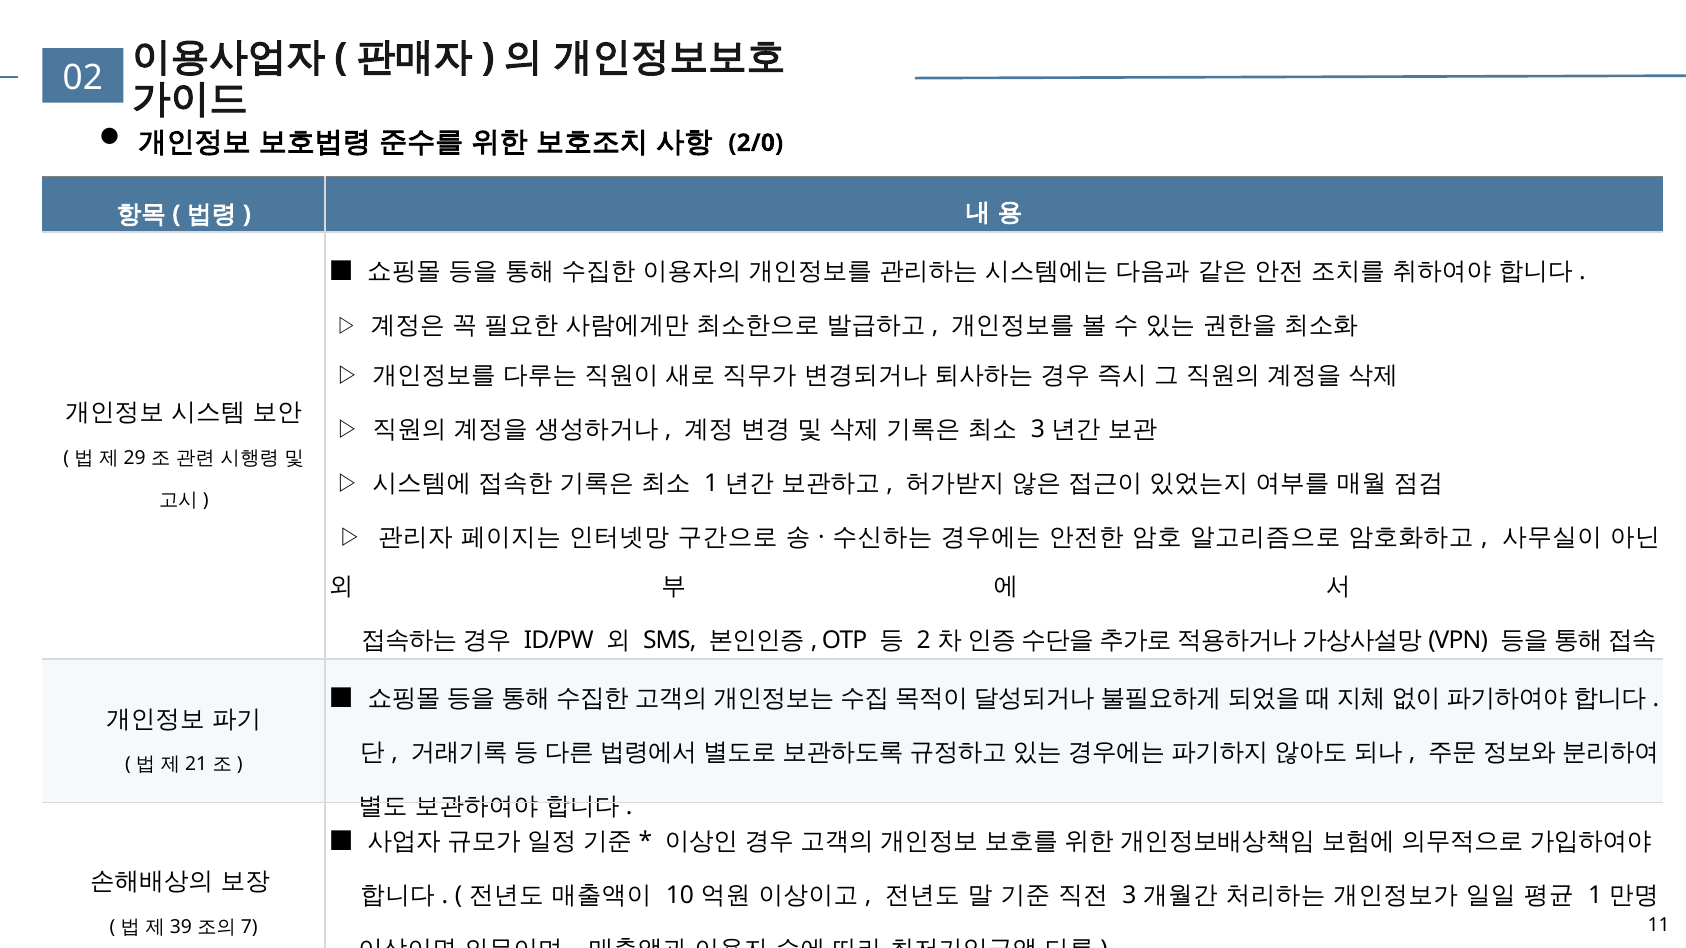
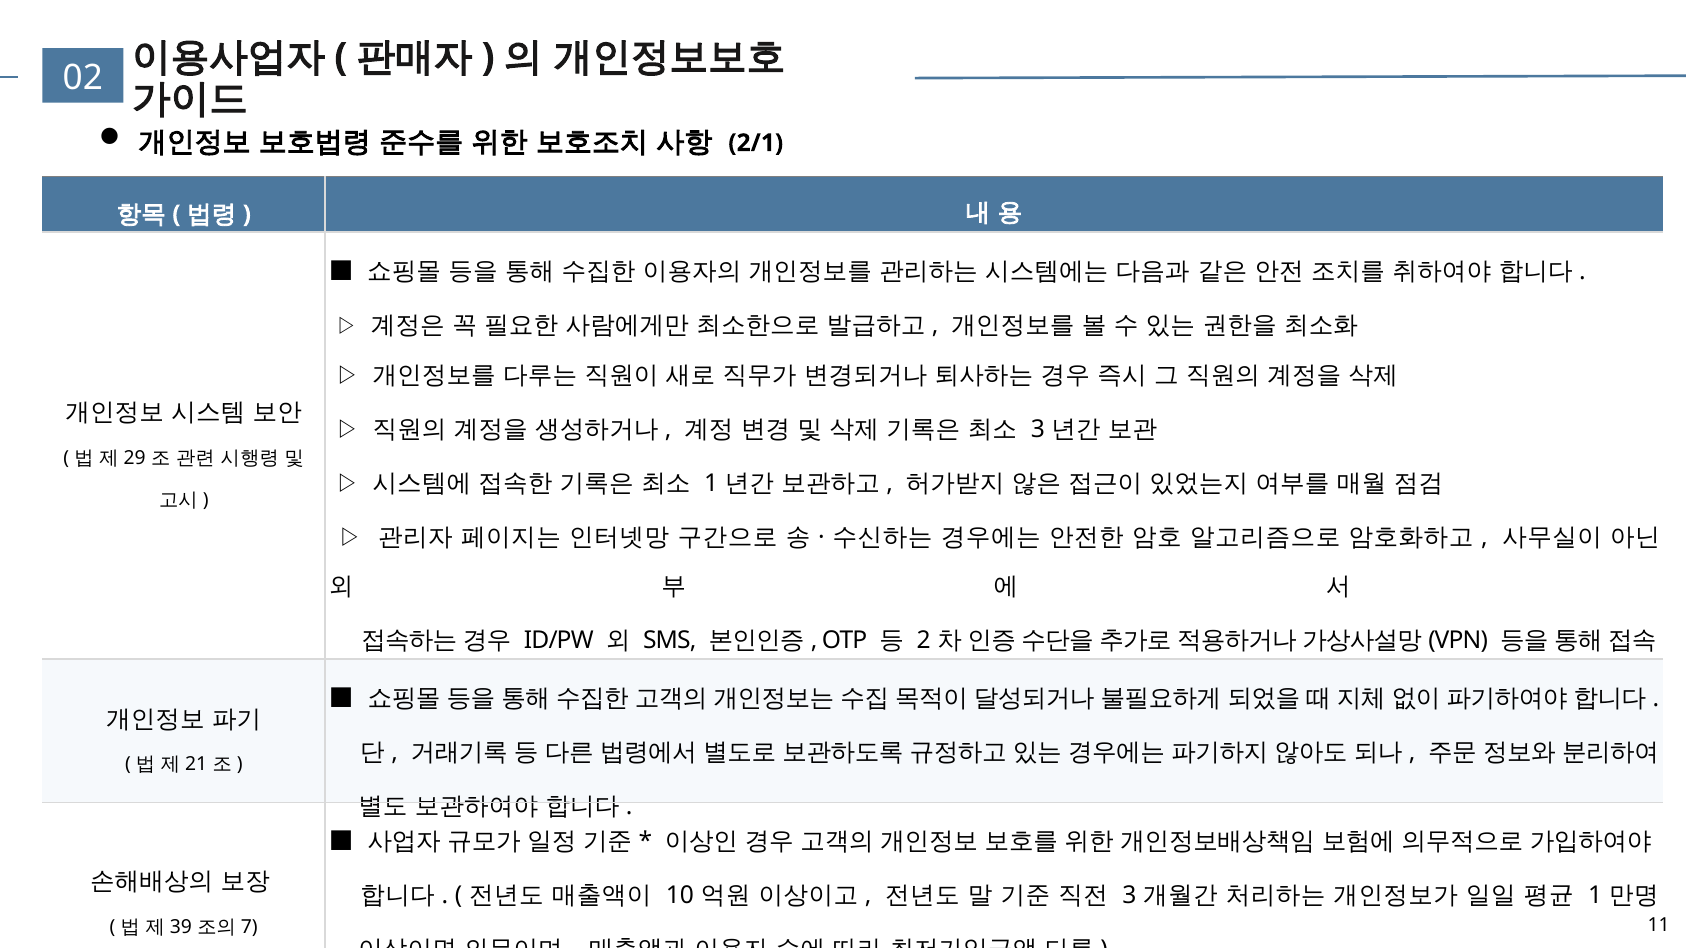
2/0: 2/0 -> 2/1 (756, 143)
